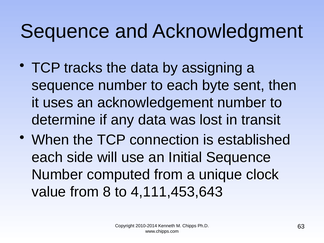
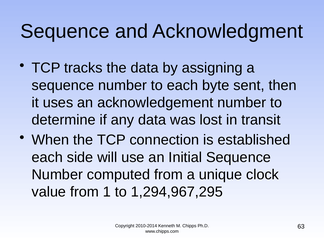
8: 8 -> 1 (107, 192)
4,111,453,643: 4,111,453,643 -> 1,294,967,295 (177, 192)
